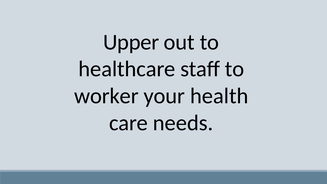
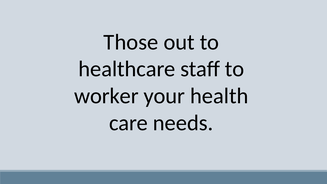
Upper: Upper -> Those (131, 42)
